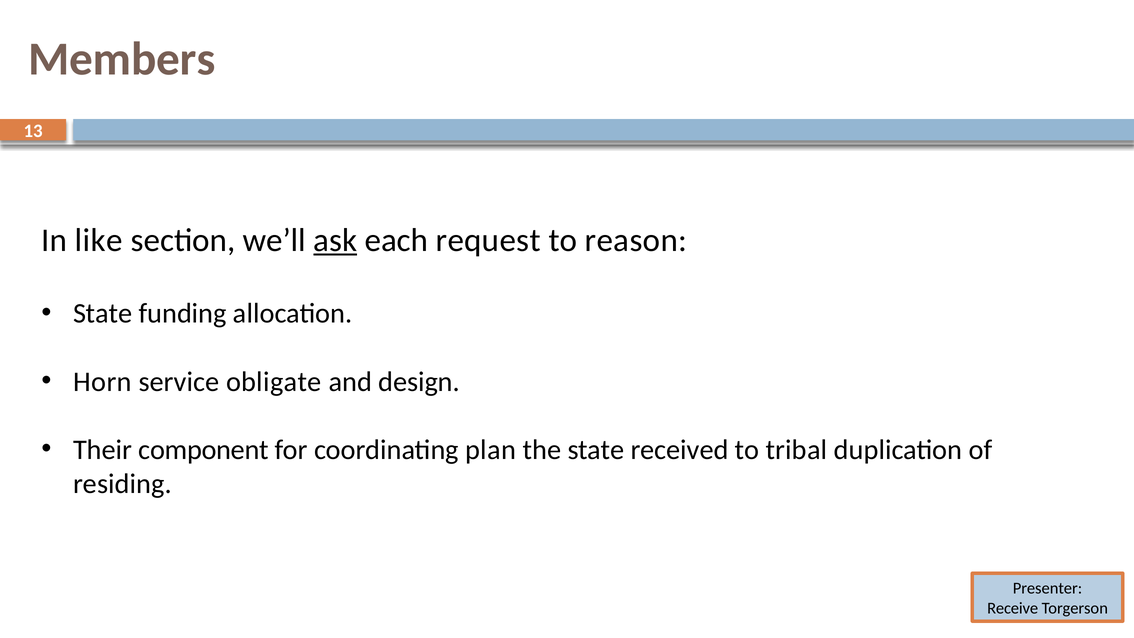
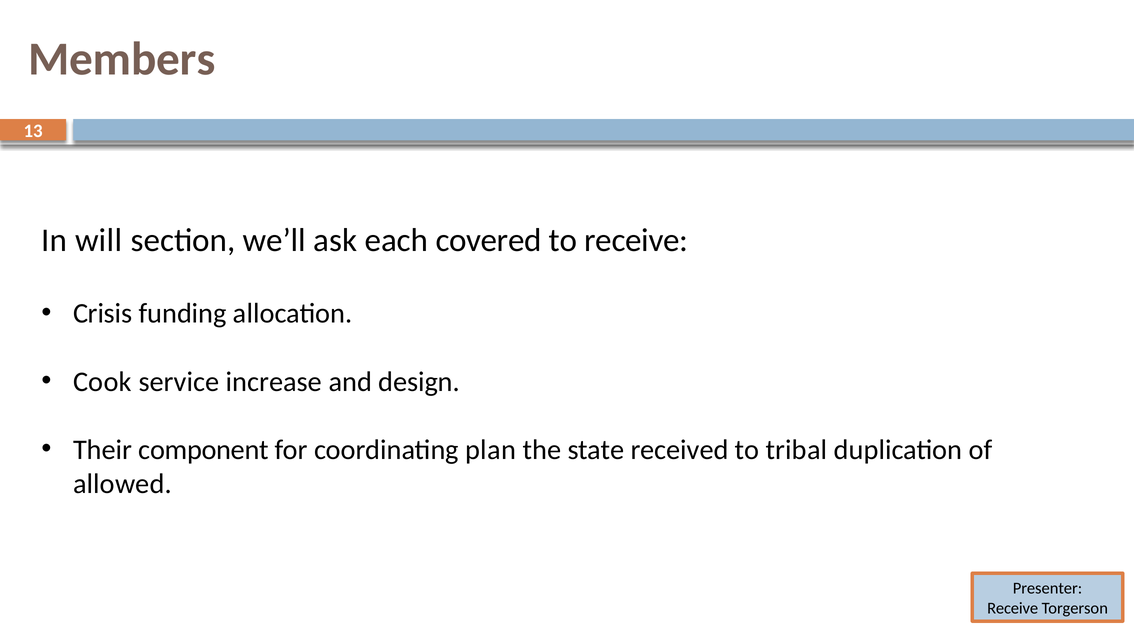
like: like -> will (99, 240)
ask underline: present -> none (335, 240)
request: request -> covered (489, 240)
to reason: reason -> receive (636, 240)
State: State -> Crisis (103, 314)
Horn: Horn -> Cook (102, 382)
obligate: obligate -> increase (274, 382)
residing: residing -> allowed (122, 484)
